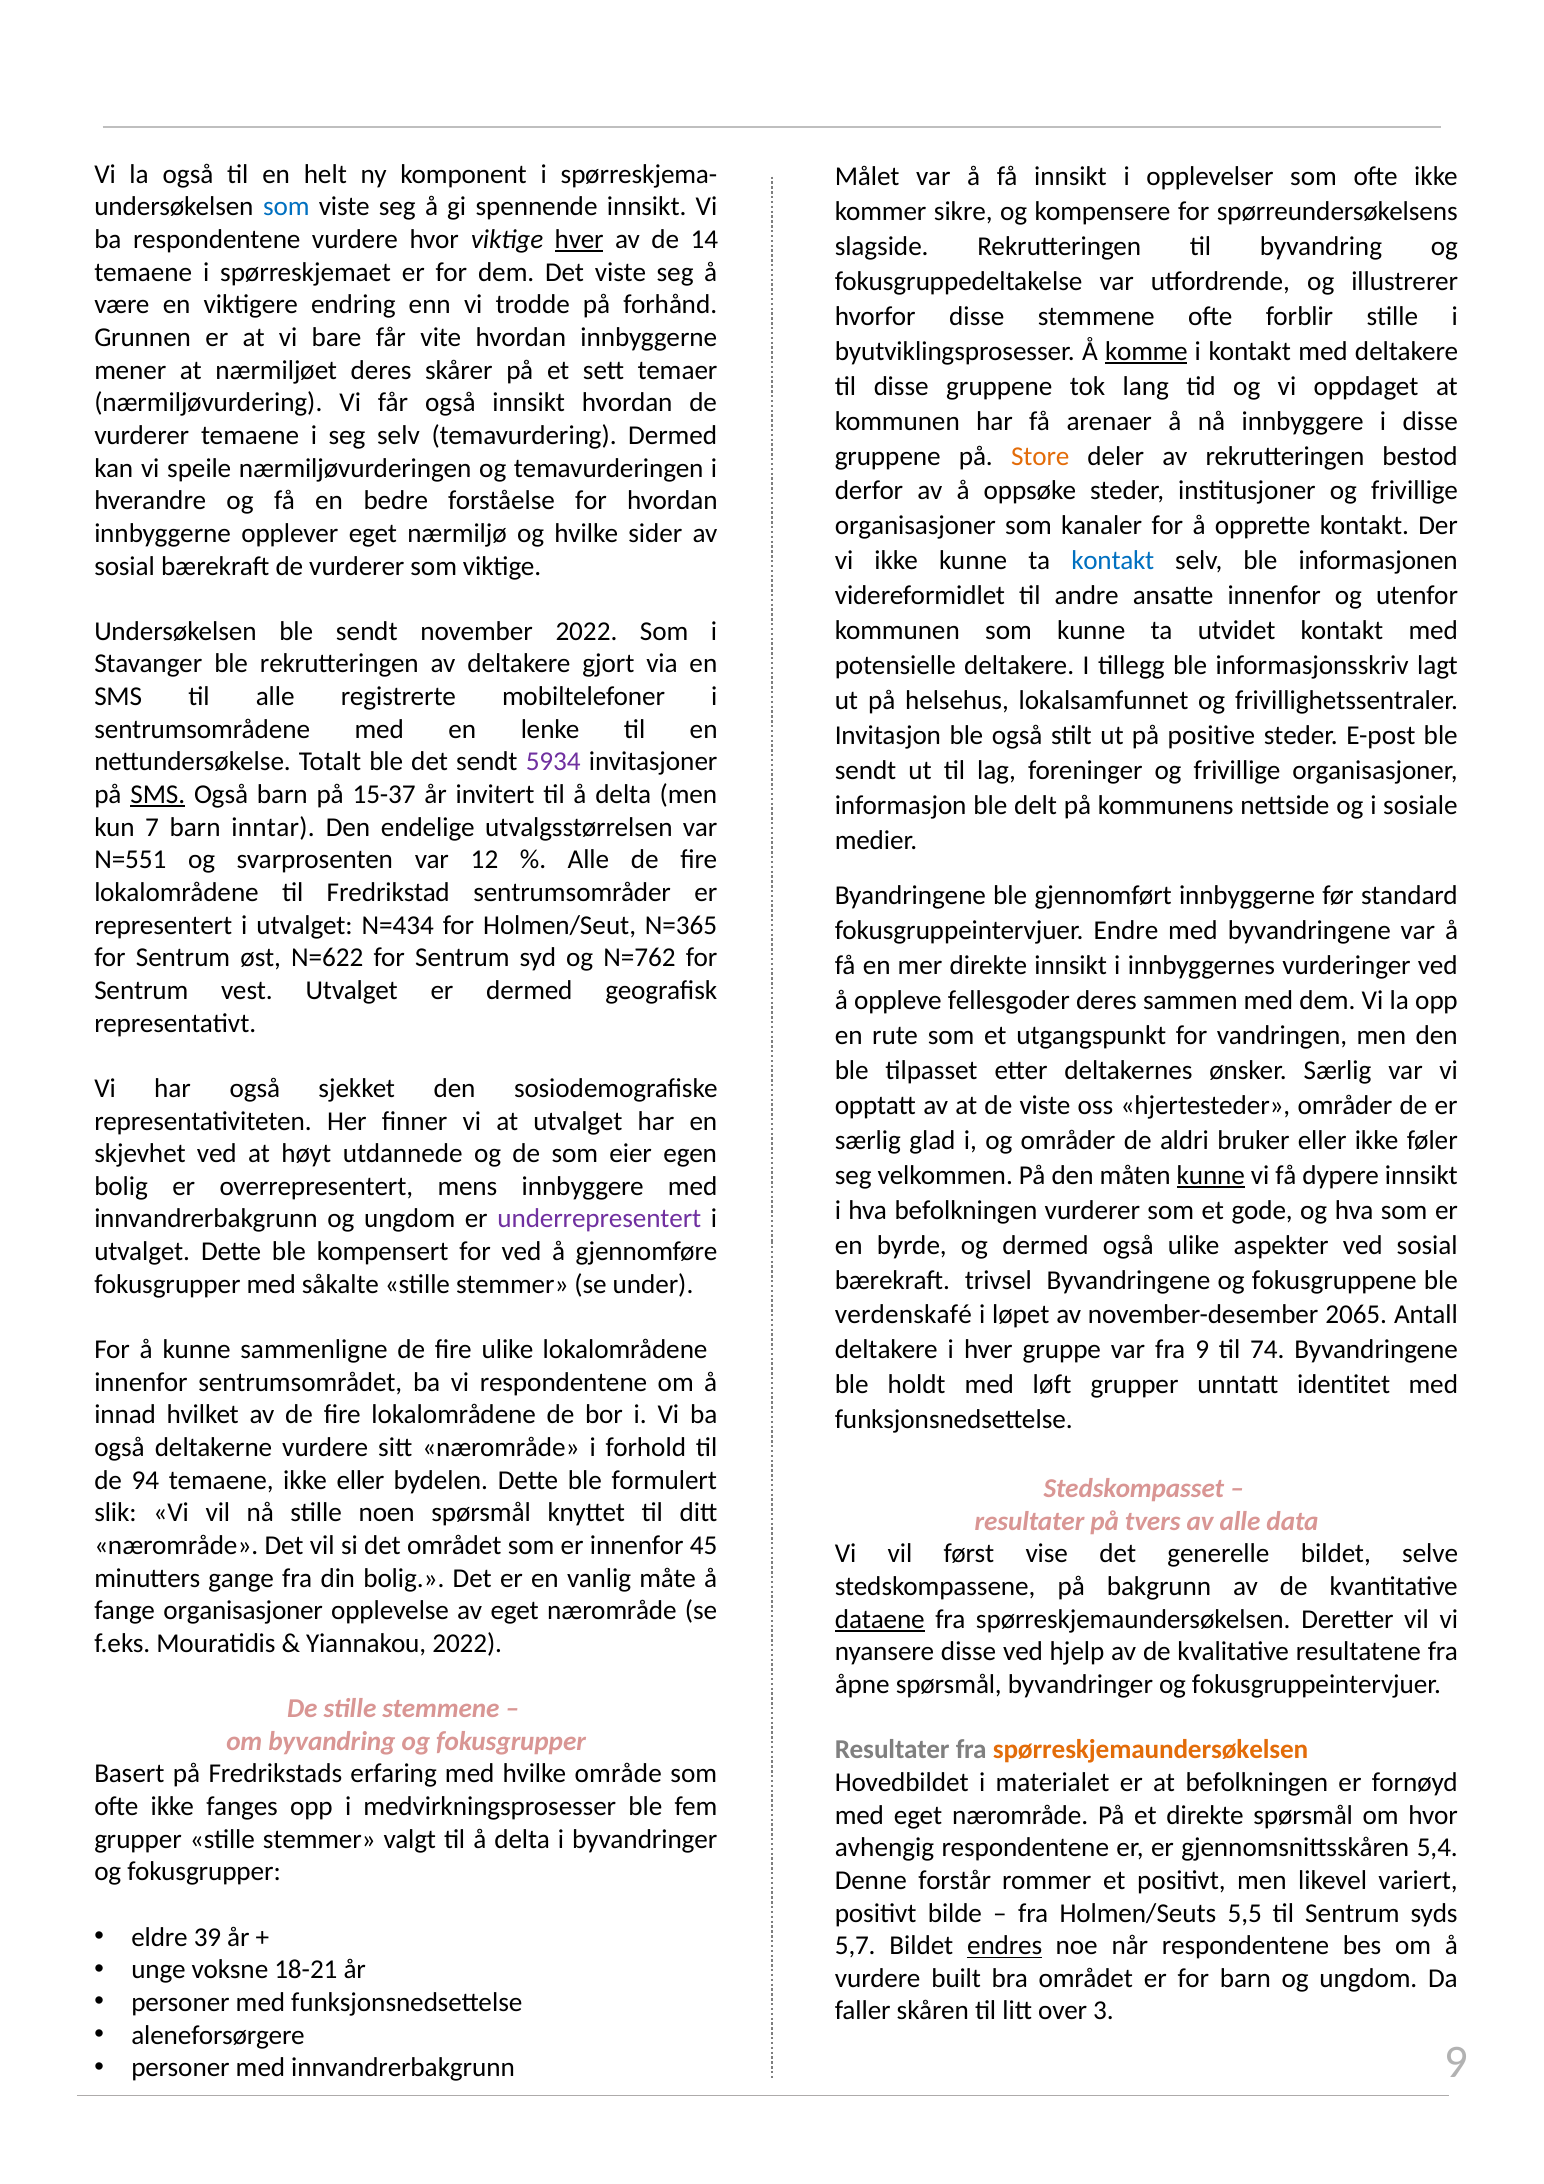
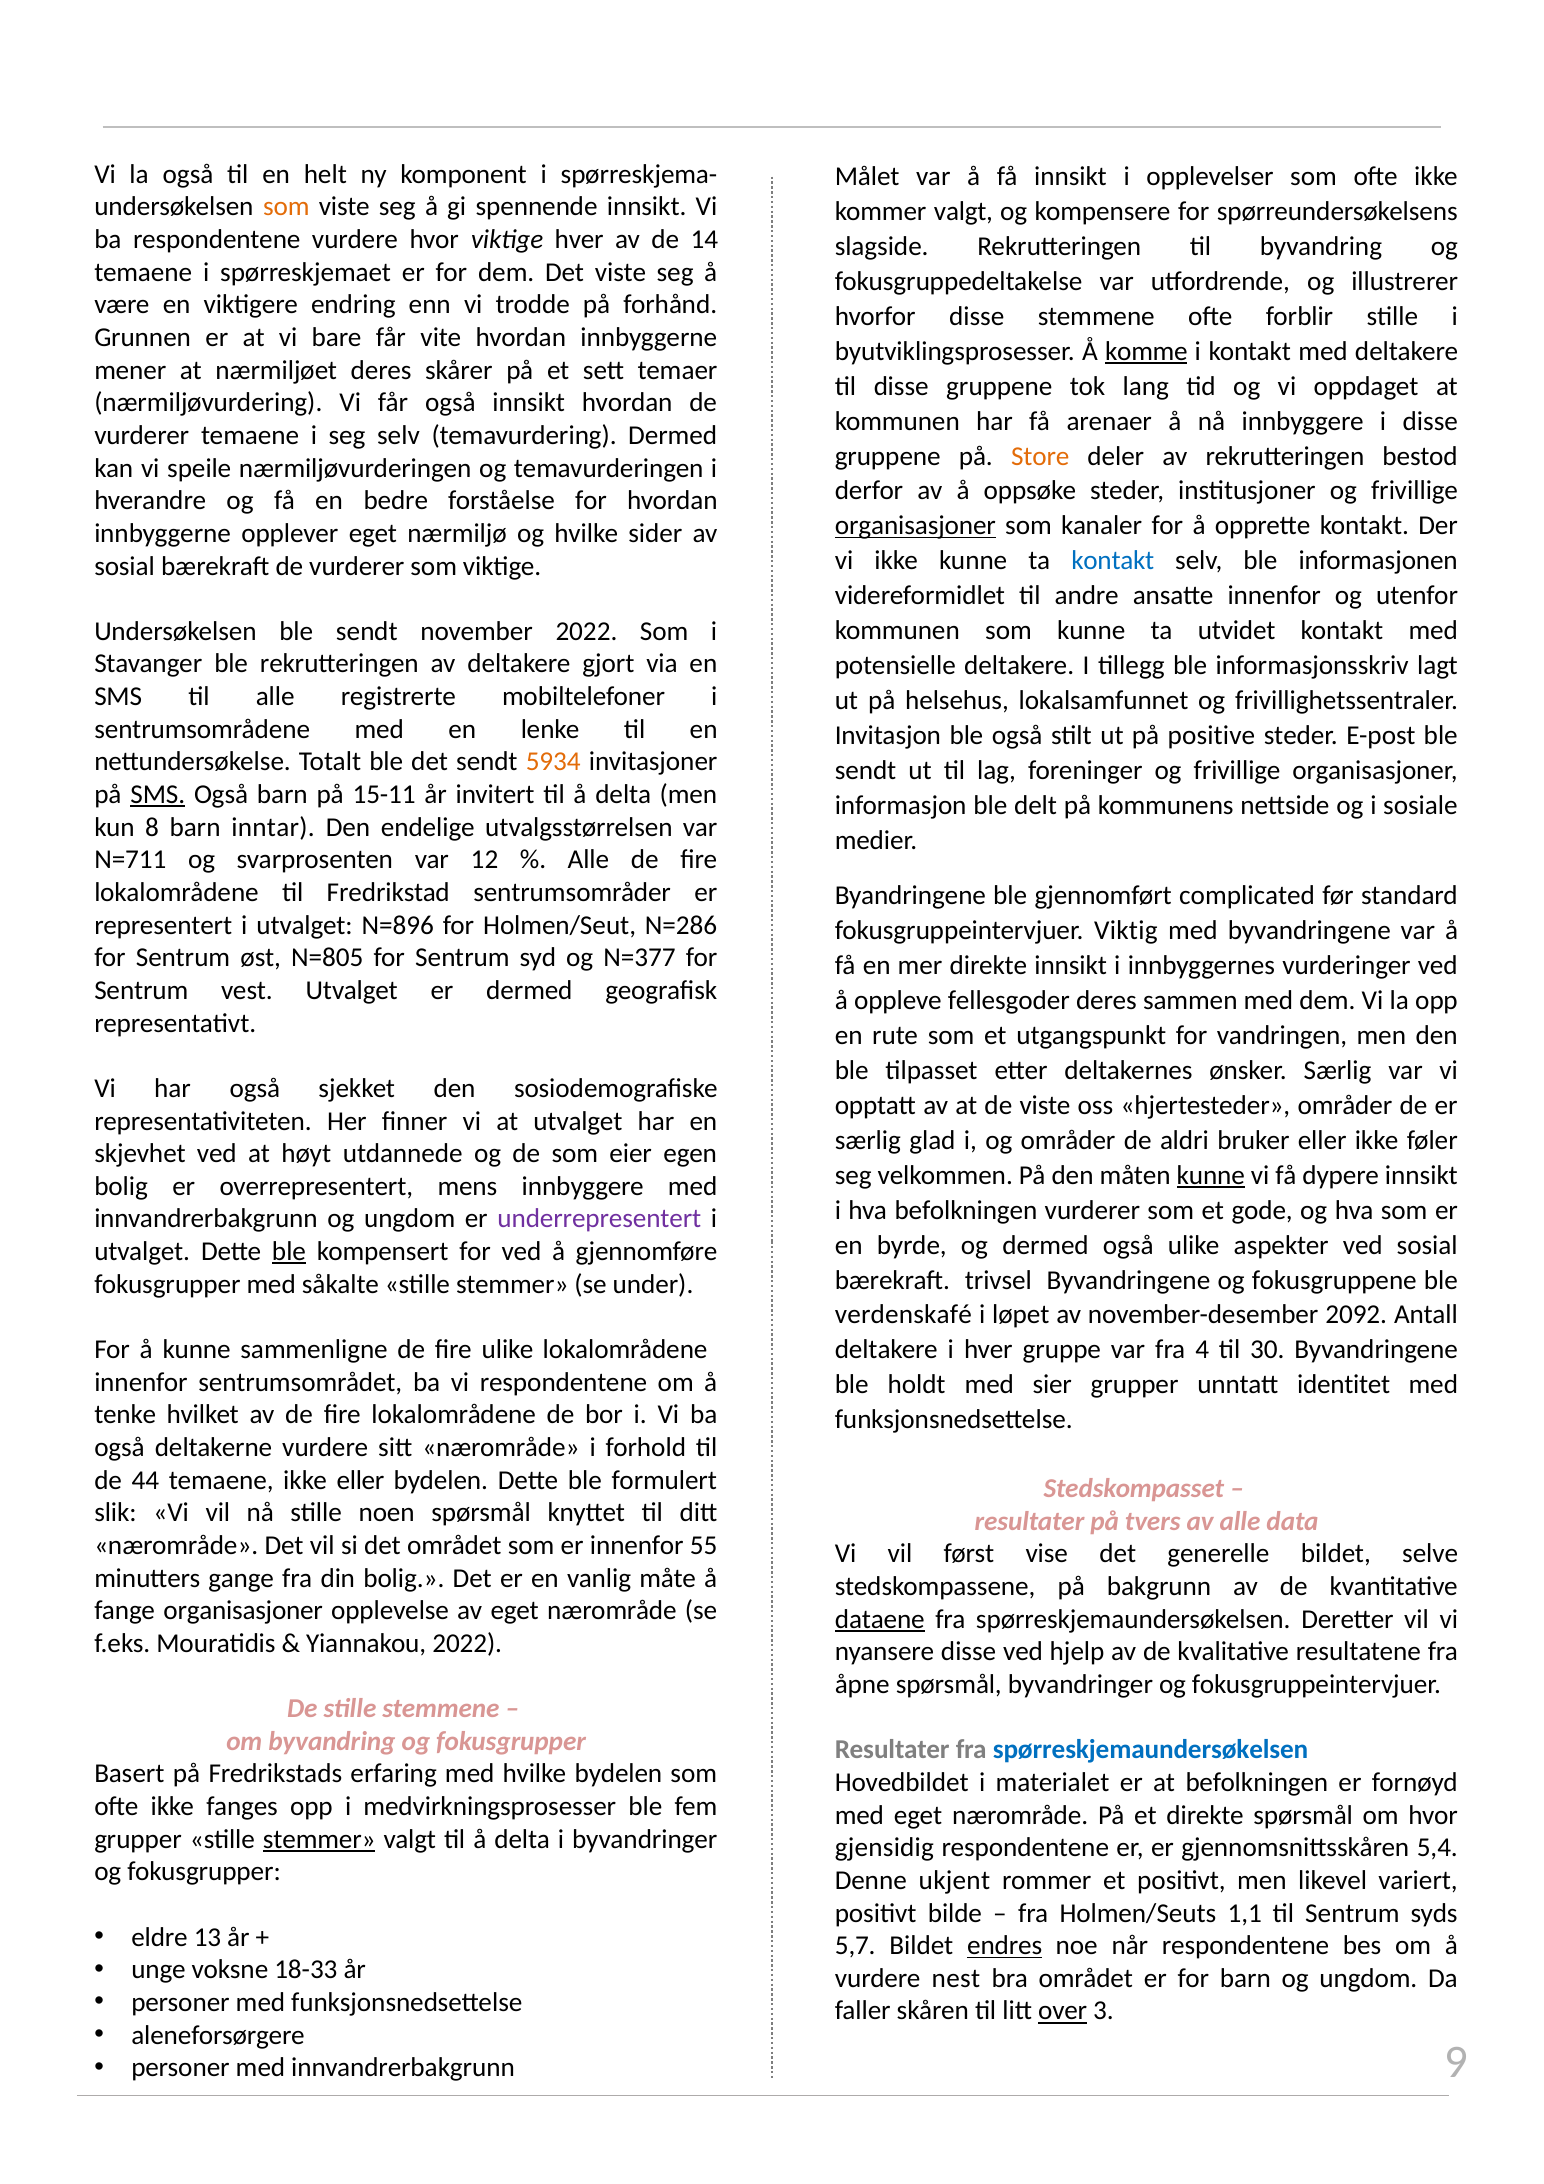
som colour: blue -> orange (286, 207)
kommer sikre: sikre -> valgt (963, 212)
hver underline: present -> none (579, 240)
organisasjoner underline: none -> present (915, 526)
5934 colour: purple -> orange (553, 762)
15-37: 15-37 -> 15-11 (384, 795)
7: 7 -> 8 (152, 828)
N=551: N=551 -> N=711 (130, 860)
gjennomført innbyggerne: innbyggerne -> complicated (1247, 896)
N=434: N=434 -> N=896 (398, 926)
N=365: N=365 -> N=286 (681, 926)
Endre: Endre -> Viktig (1126, 931)
N=622: N=622 -> N=805 (327, 958)
N=762: N=762 -> N=377 (639, 958)
ble underline: none -> present (289, 1252)
2065: 2065 -> 2092 (1356, 1316)
fra 9: 9 -> 4 (1202, 1351)
74: 74 -> 30 (1267, 1351)
løft: løft -> sier (1052, 1385)
innad: innad -> tenke (125, 1415)
94: 94 -> 44 (145, 1481)
45: 45 -> 55 (704, 1546)
spørreskjemaundersøkelsen colour: orange -> blue (1151, 1751)
hvilke område: område -> bydelen (618, 1775)
stemmer underline: none -> present (319, 1840)
avhengig: avhengig -> gjensidig (884, 1849)
forstår: forstår -> ukjent (954, 1881)
5,5: 5,5 -> 1,1 (1245, 1914)
39: 39 -> 13 (208, 1938)
18-21: 18-21 -> 18-33 (306, 1971)
built: built -> nest (956, 1979)
over underline: none -> present (1063, 2012)
